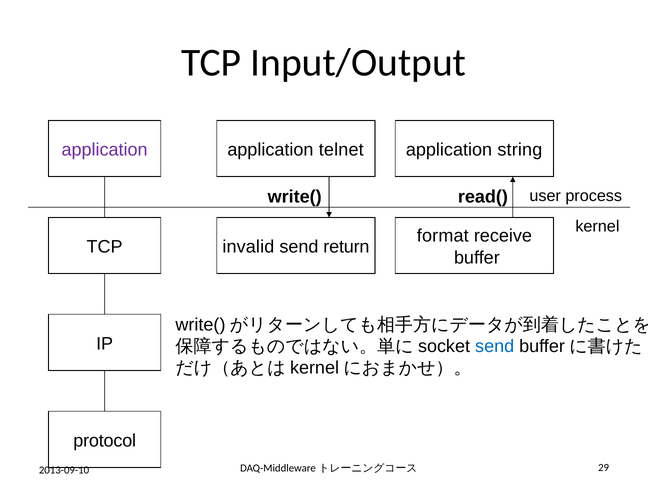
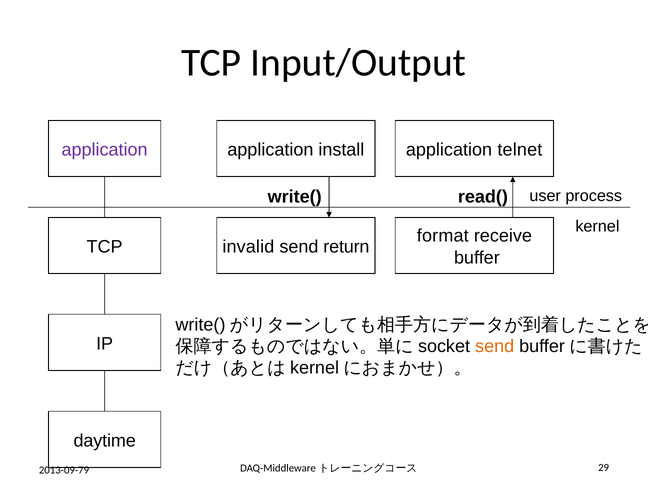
telnet: telnet -> install (341, 150)
string: string -> telnet (520, 150)
send colour: blue -> orange (495, 346)
protocol: protocol -> daytime (105, 441)
2013-09-10: 2013-09-10 -> 2013-09-79 (64, 470)
